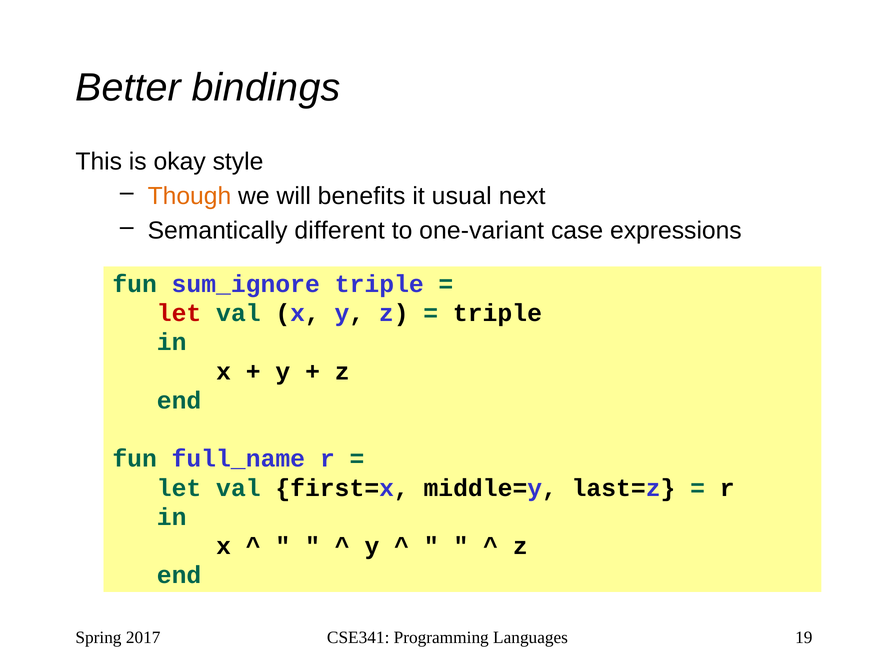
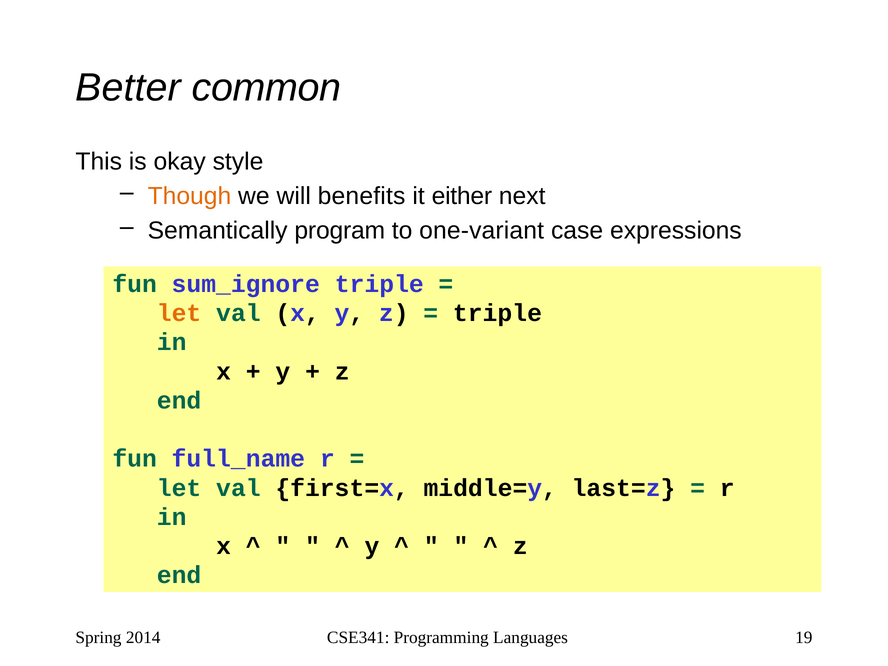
bindings: bindings -> common (266, 88)
usual: usual -> either (462, 196)
different: different -> program (340, 231)
let colour: red -> orange (179, 313)
2017: 2017 -> 2014 (143, 638)
